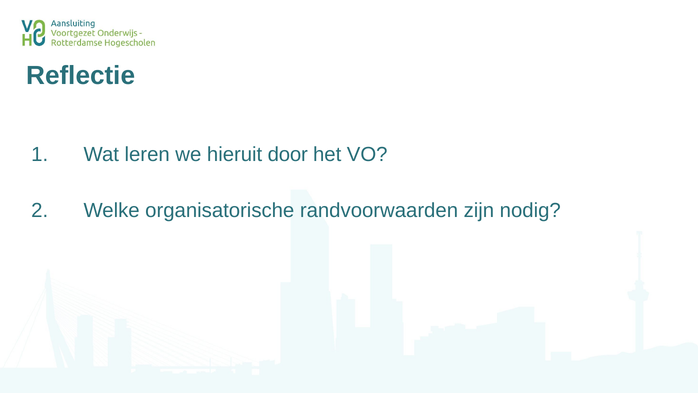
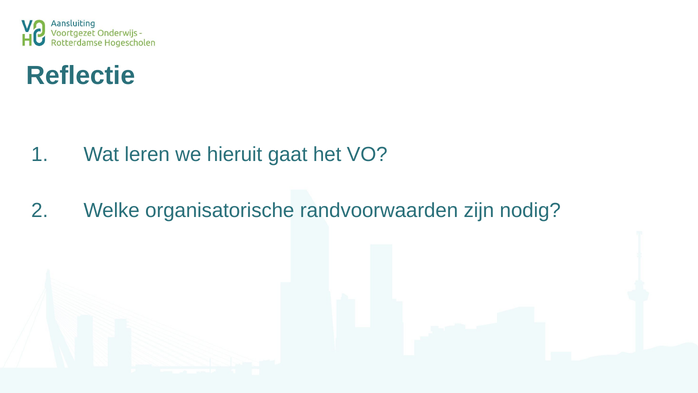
door: door -> gaat (288, 154)
